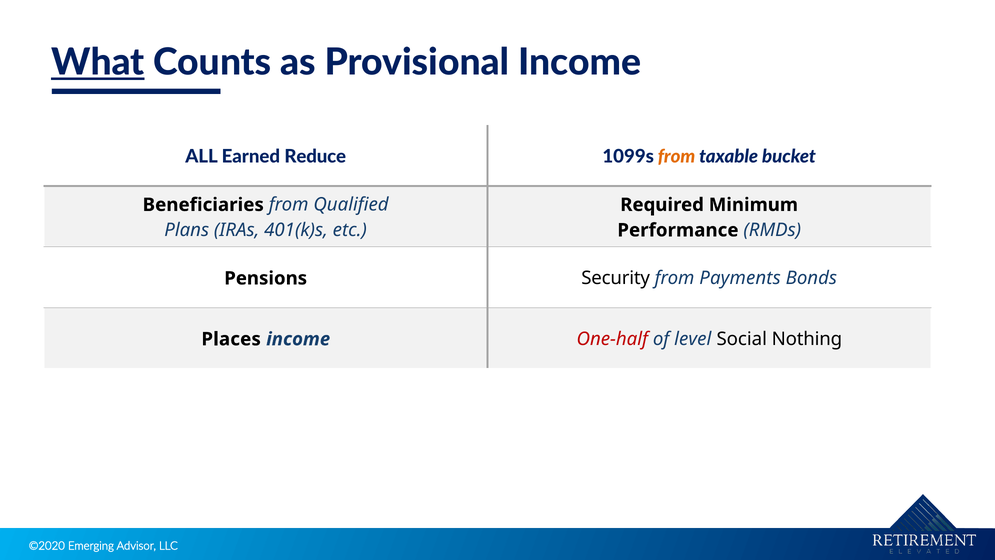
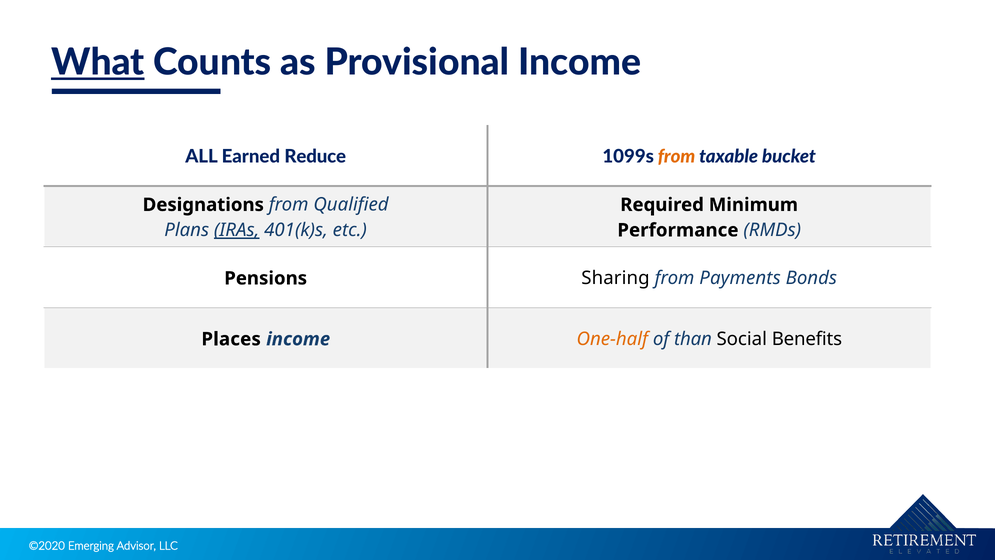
Beneficiaries: Beneficiaries -> Designations (203, 205)
IRAs underline: none -> present (237, 230)
Security: Security -> Sharing (616, 278)
One-half colour: red -> orange (612, 339)
level: level -> than (693, 339)
Nothing: Nothing -> Benefits (807, 339)
